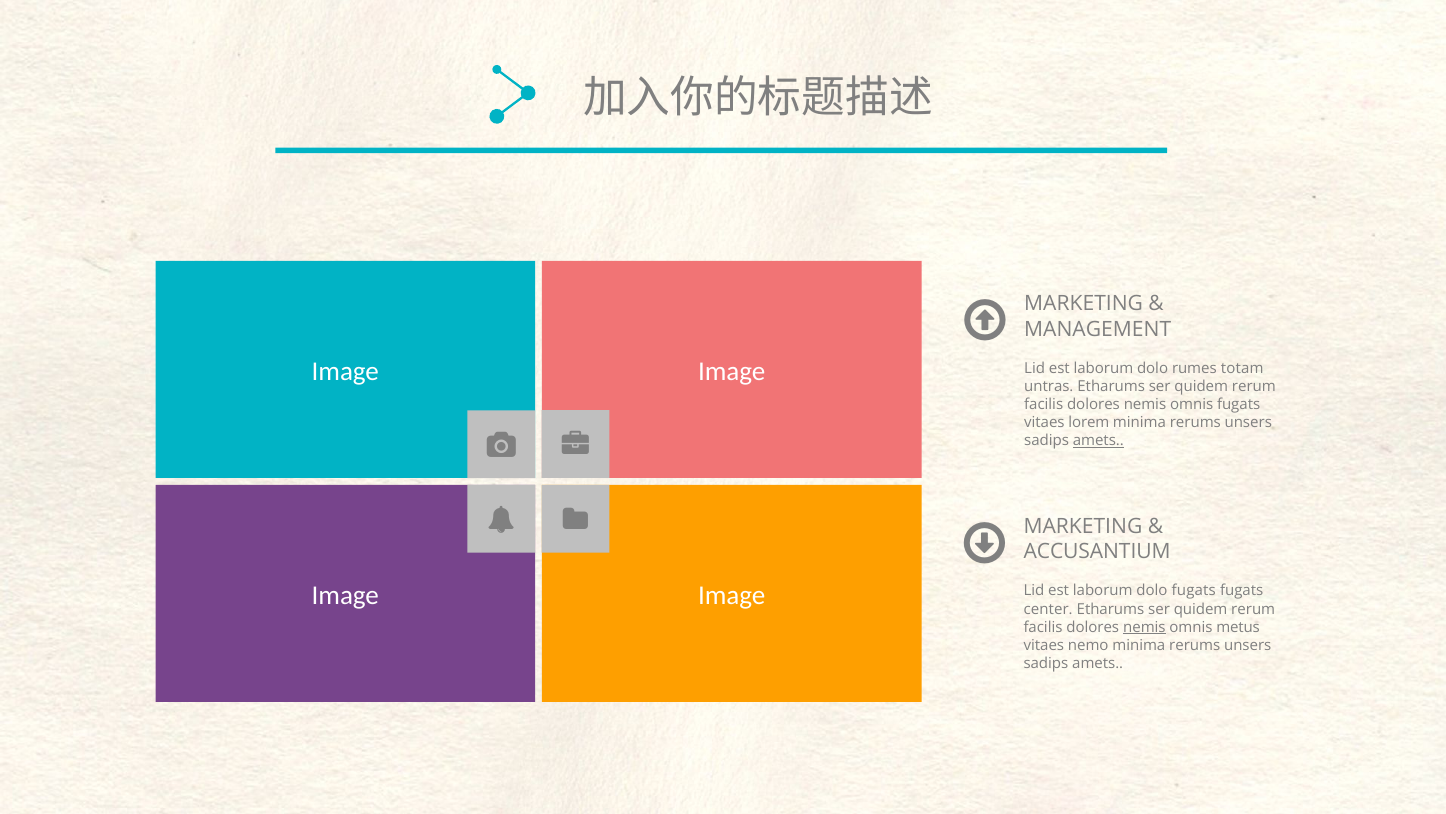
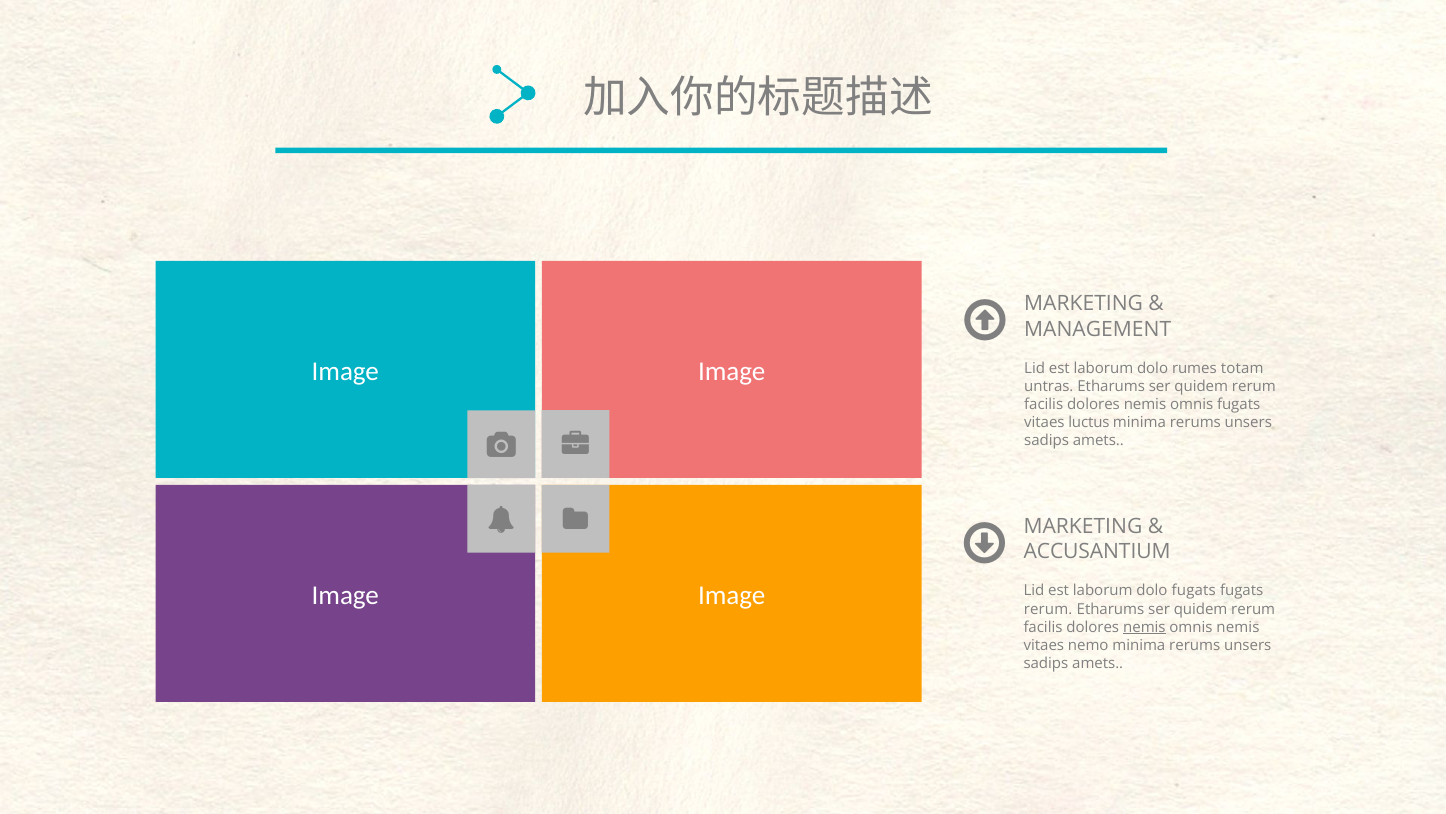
lorem: lorem -> luctus (1089, 423)
amets underline: present -> none (1098, 441)
center: center -> rerum (1048, 609)
omnis metus: metus -> nemis (1238, 627)
